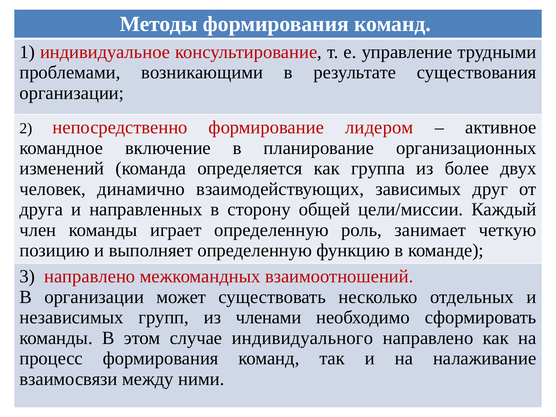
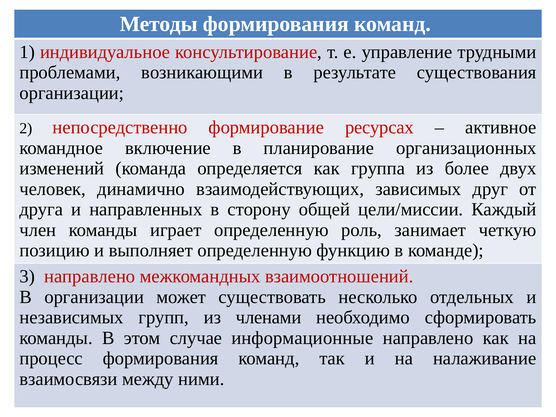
лидером: лидером -> ресурсах (379, 127)
индивидуального: индивидуального -> информационные (302, 338)
